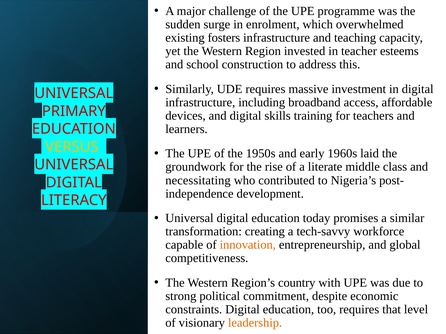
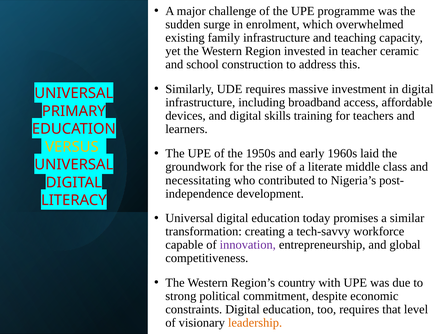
fosters: fosters -> family (224, 38)
esteems: esteems -> ceramic (399, 51)
innovation colour: orange -> purple (248, 245)
